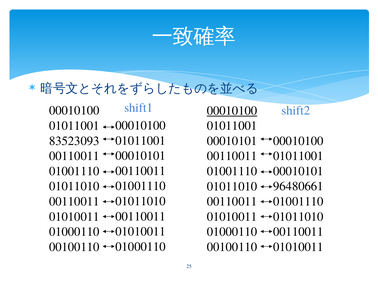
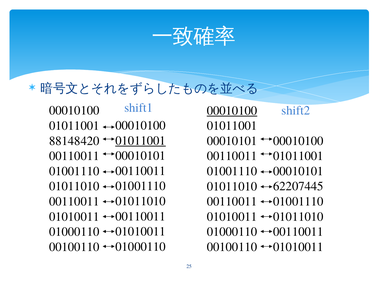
01011001 underline: none -> present (141, 140)
83523093: 83523093 -> 88148420 (74, 141)
96480661: 96480661 -> 62207445 (298, 186)
